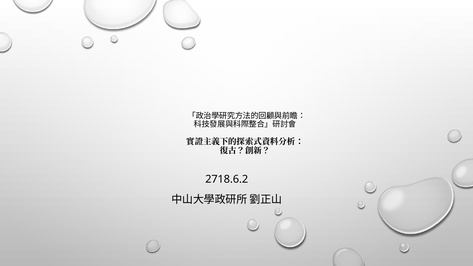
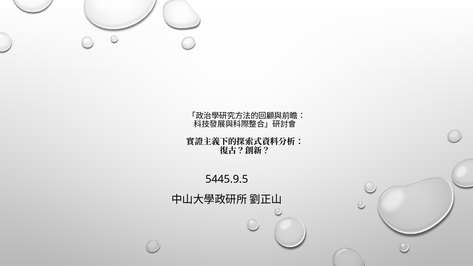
2718.6.2: 2718.6.2 -> 5445.9.5 (227, 179)
